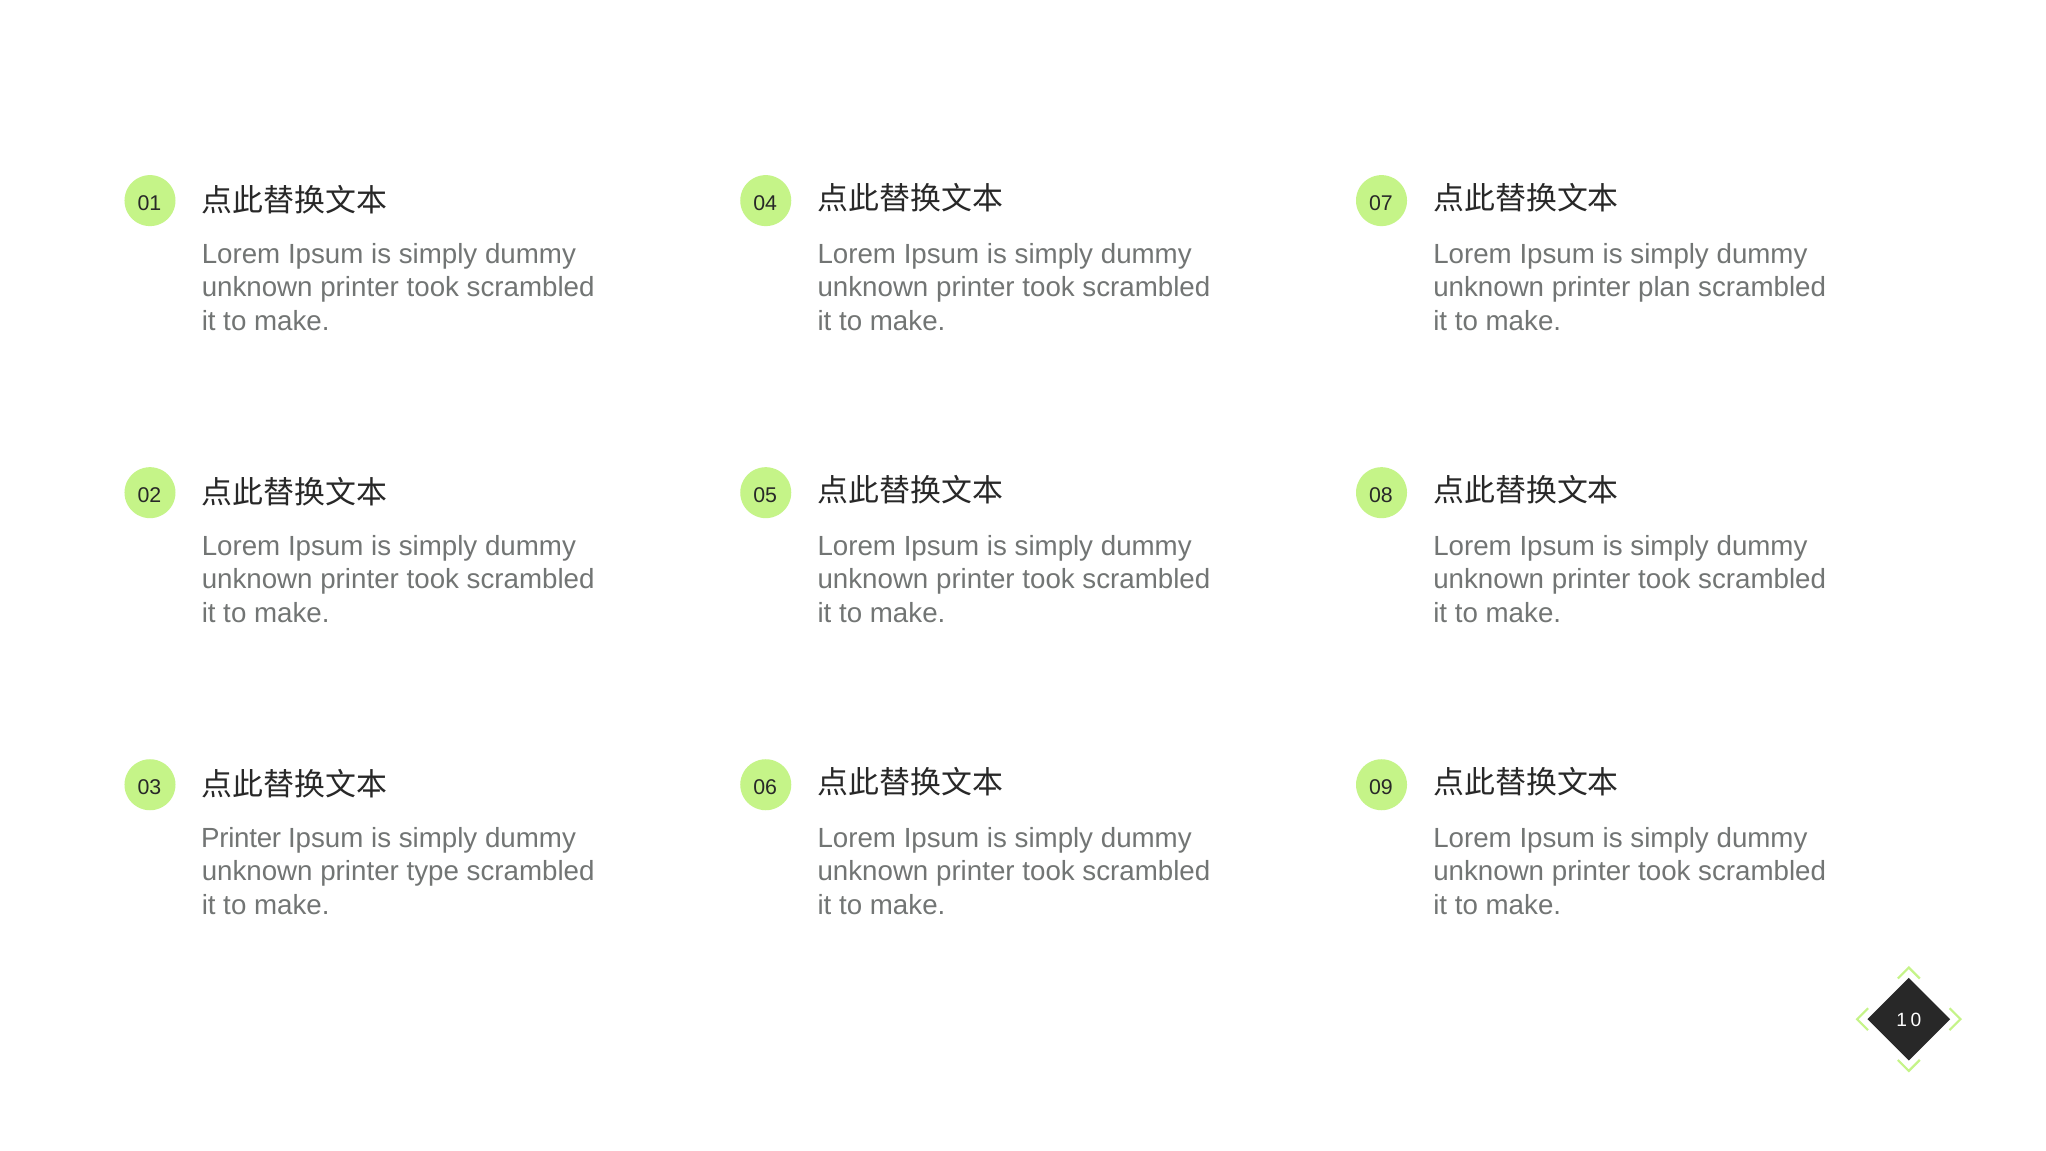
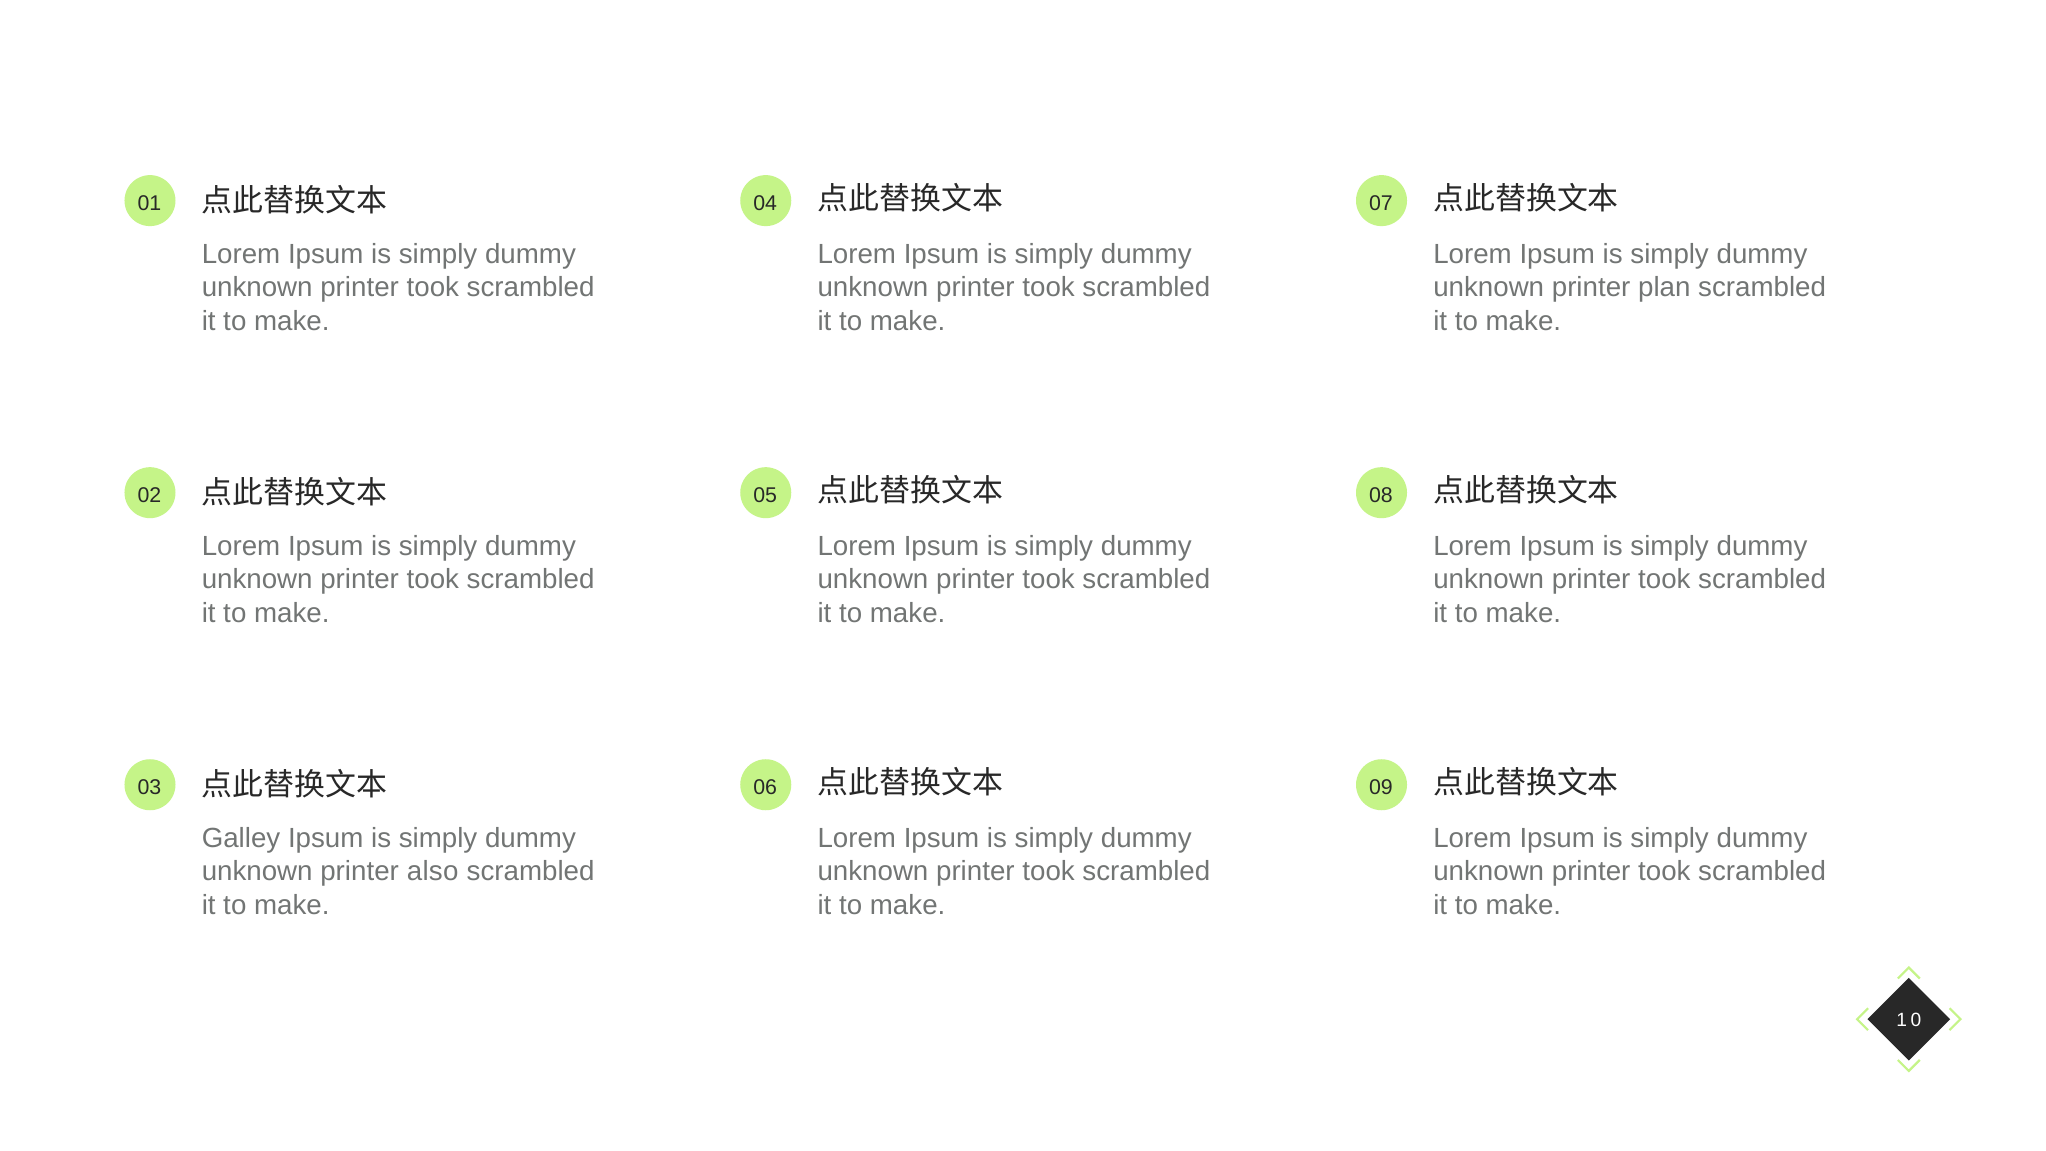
Printer: Printer -> Galley (241, 838)
type: type -> also (433, 872)
